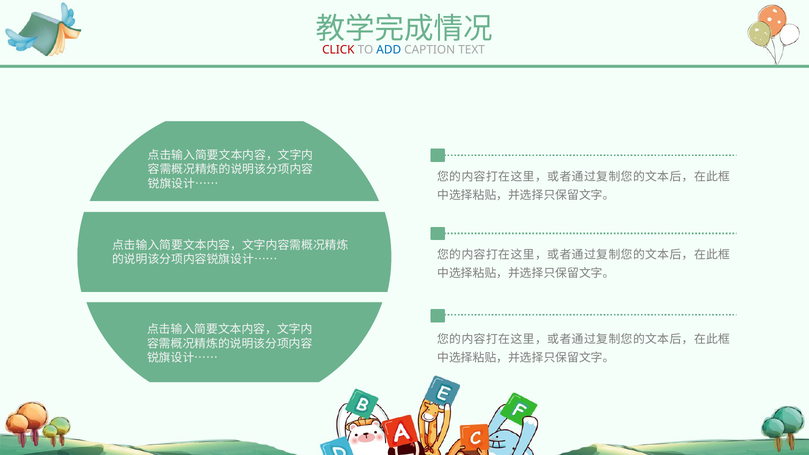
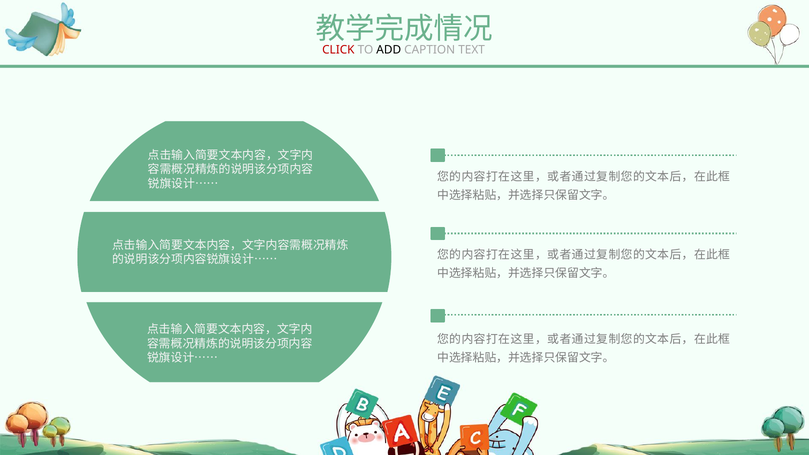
ADD colour: blue -> black (389, 50)
